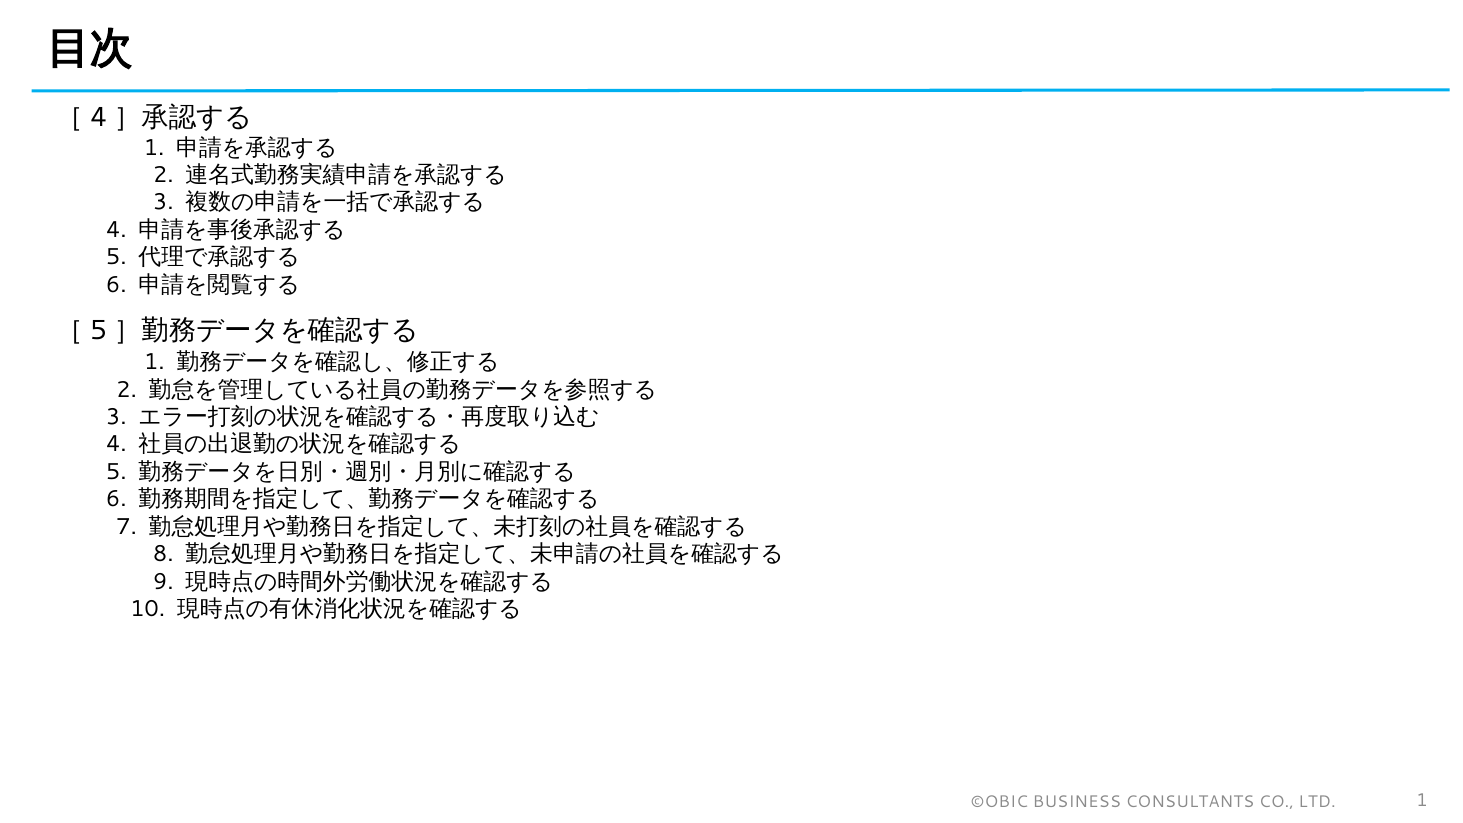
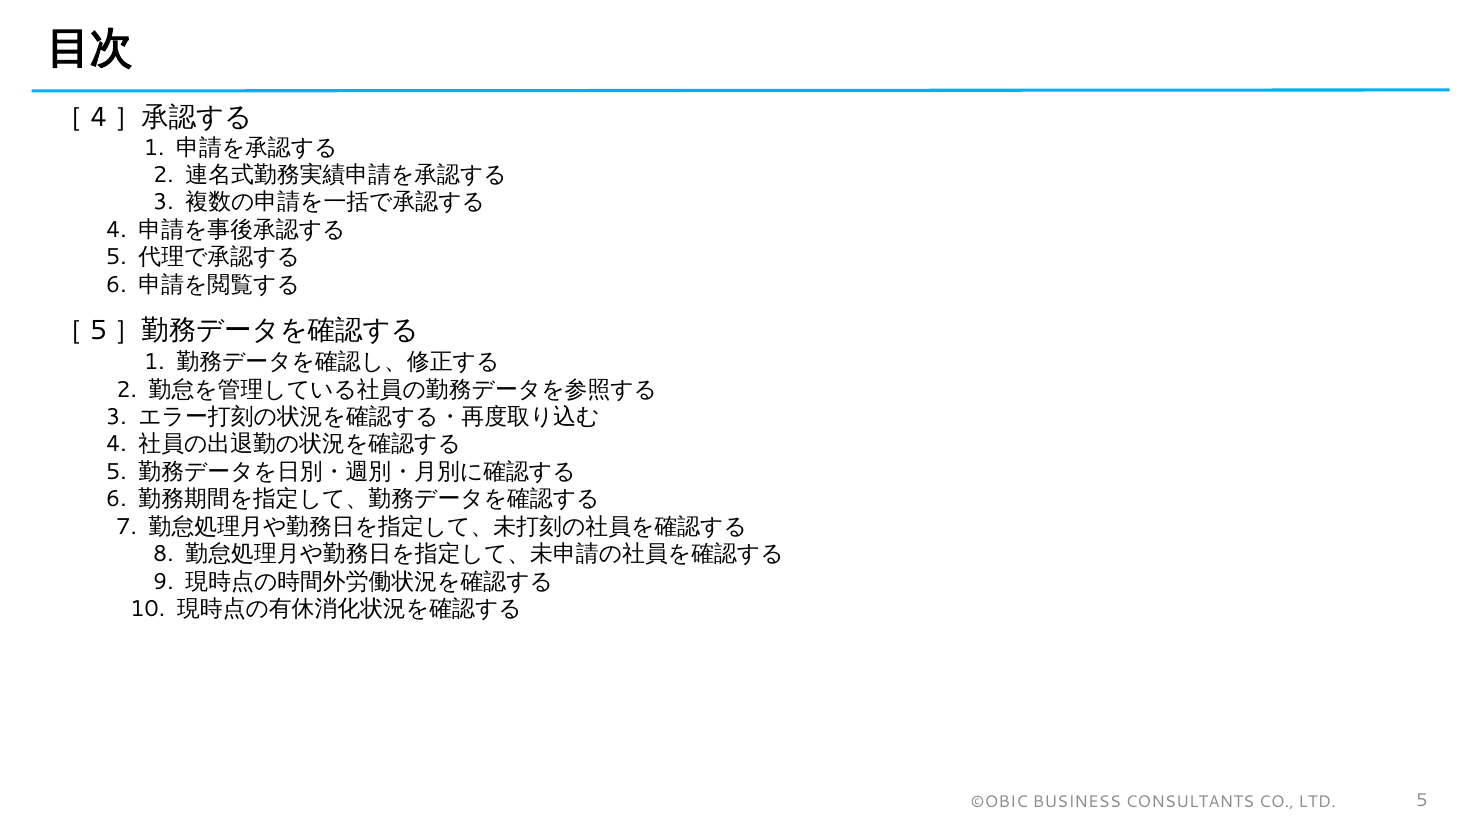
LTD 1: 1 -> 5 (1422, 800)
